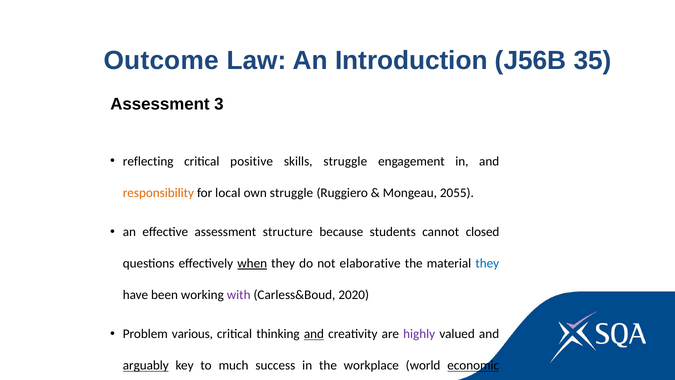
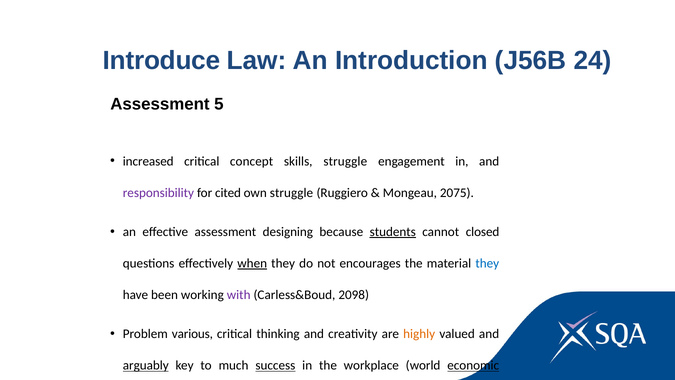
Outcome: Outcome -> Introduce (162, 60)
35: 35 -> 24 (593, 60)
3: 3 -> 5 (219, 104)
reflecting: reflecting -> increased (148, 161)
positive: positive -> concept (252, 161)
responsibility colour: orange -> purple (158, 193)
local: local -> cited (228, 193)
2055: 2055 -> 2075 (457, 193)
structure: structure -> designing (288, 232)
students underline: none -> present (393, 232)
elaborative: elaborative -> encourages (370, 263)
Carless&Boud 2020: 2020 -> 2098 (354, 295)
and underline: present -> none (314, 334)
highly colour: purple -> orange (419, 334)
success underline: none -> present (275, 365)
